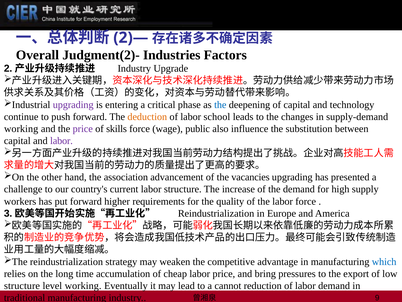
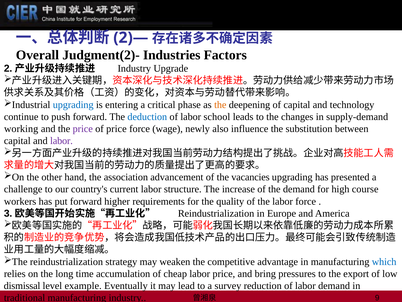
upgrading colour: purple -> blue (73, 105)
the colour: blue -> orange (220, 105)
deduction colour: orange -> blue (147, 117)
of skills: skills -> price (116, 129)
public: public -> newly (198, 129)
supply: supply -> course (365, 189)
structure: structure -> dismissal (22, 285)
level working: working -> example (83, 285)
cannot: cannot -> survey (228, 285)
